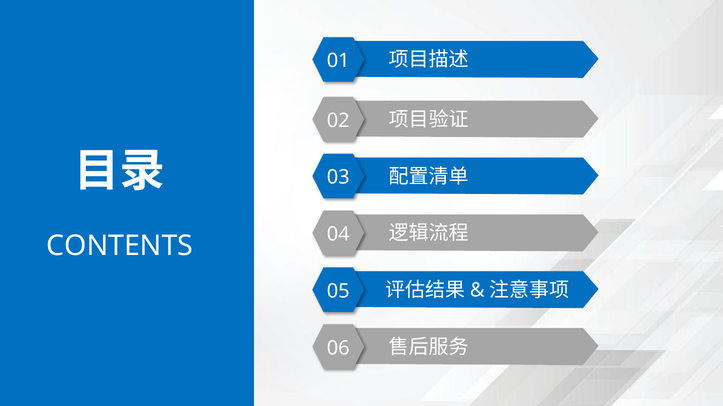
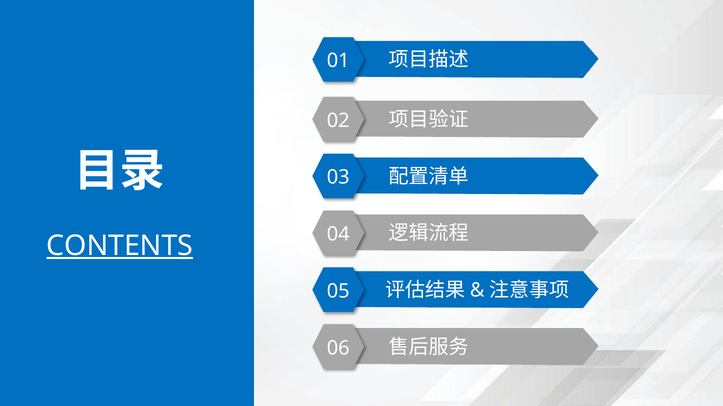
CONTENTS underline: none -> present (120, 246)
